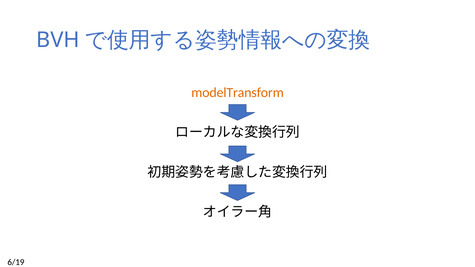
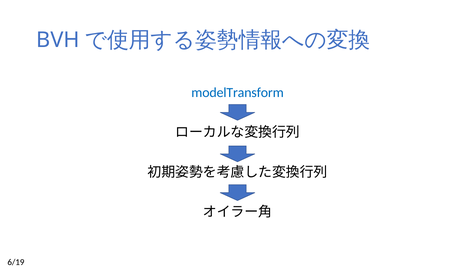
modelTransform colour: orange -> blue (238, 93)
